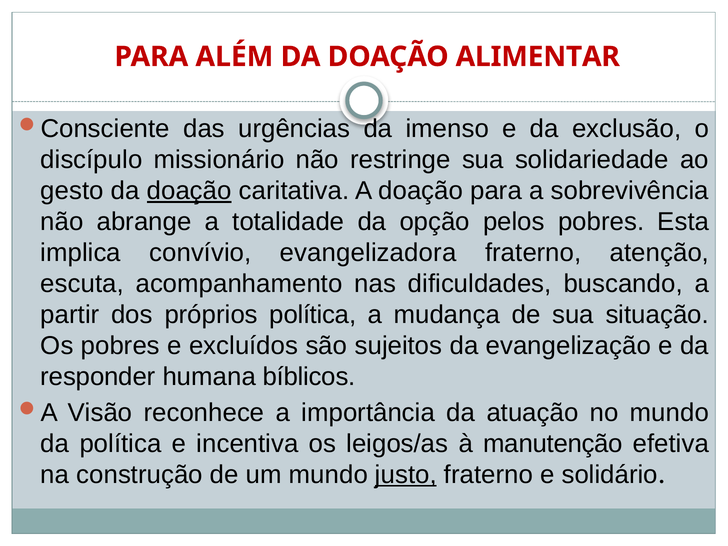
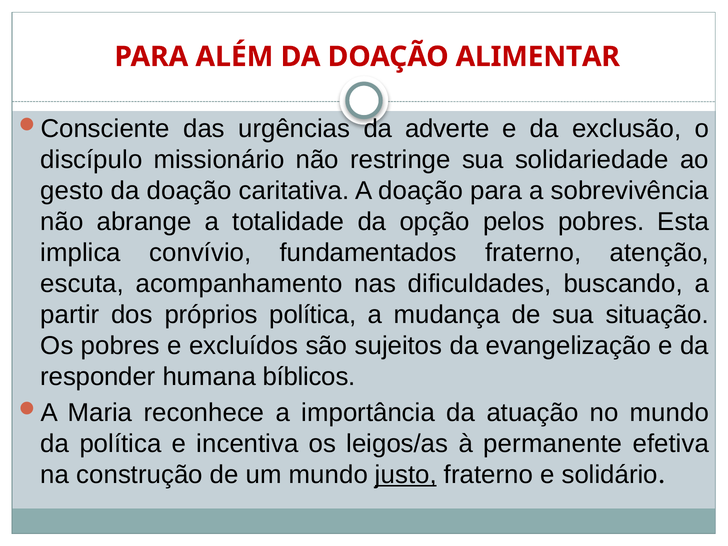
imenso: imenso -> adverte (447, 129)
doação underline: present -> none (189, 191)
evangelizadora: evangelizadora -> fundamentados (368, 253)
Visão: Visão -> Maria (100, 413)
manutenção: manutenção -> permanente (553, 444)
